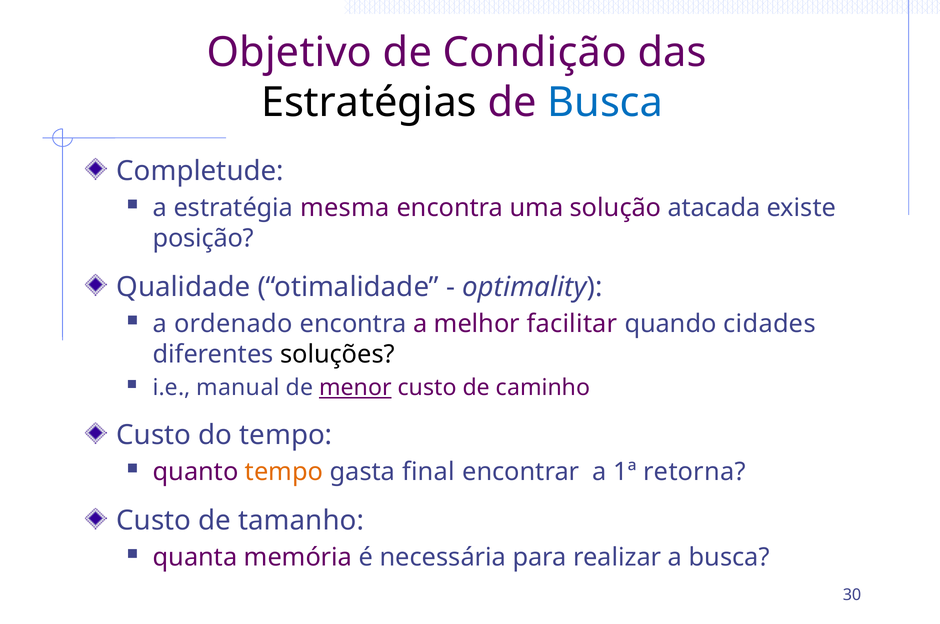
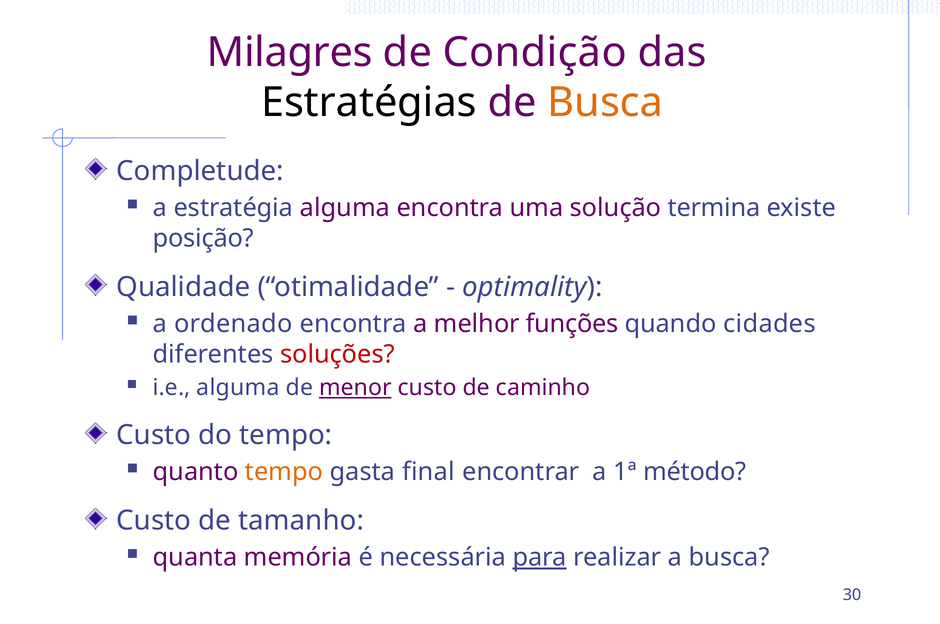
Objetivo: Objetivo -> Milagres (290, 52)
Busca colour: blue -> orange (605, 102)
estratégia mesma: mesma -> alguma (345, 208)
atacada: atacada -> termina (714, 208)
facilitar: facilitar -> funções (572, 324)
soluções colour: black -> red (337, 354)
i.e manual: manual -> alguma (238, 388)
retorna: retorna -> método (695, 472)
para underline: none -> present (540, 557)
